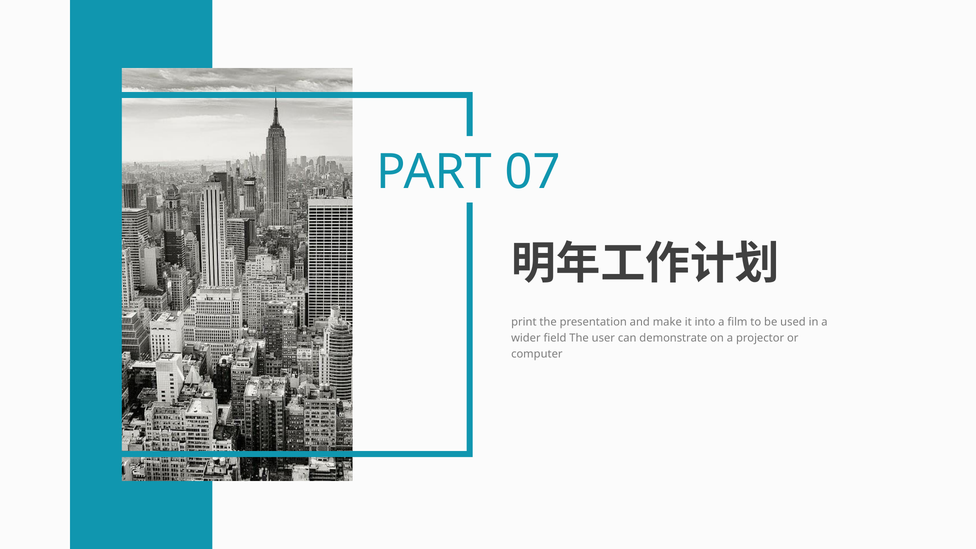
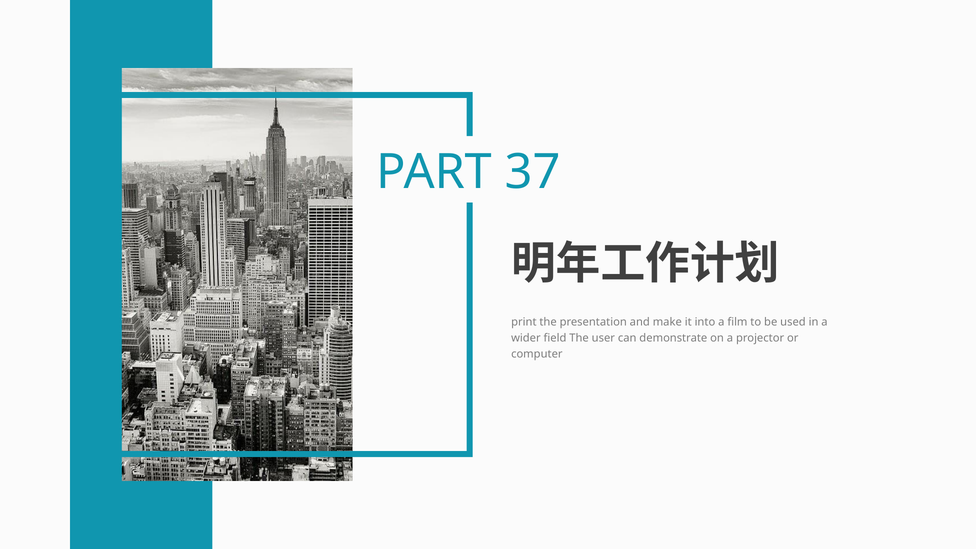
07: 07 -> 37 (533, 172)
